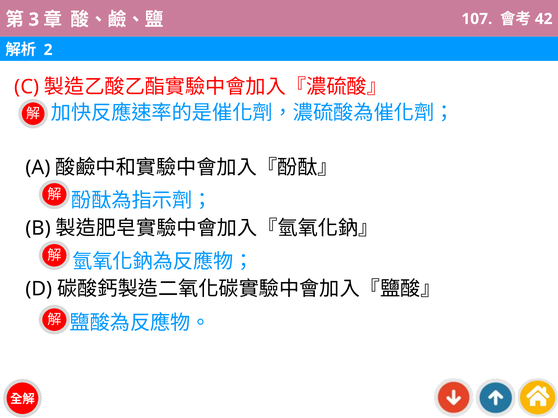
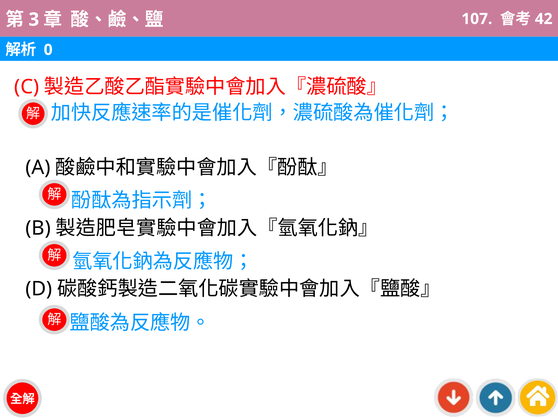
2: 2 -> 0 (48, 50)
